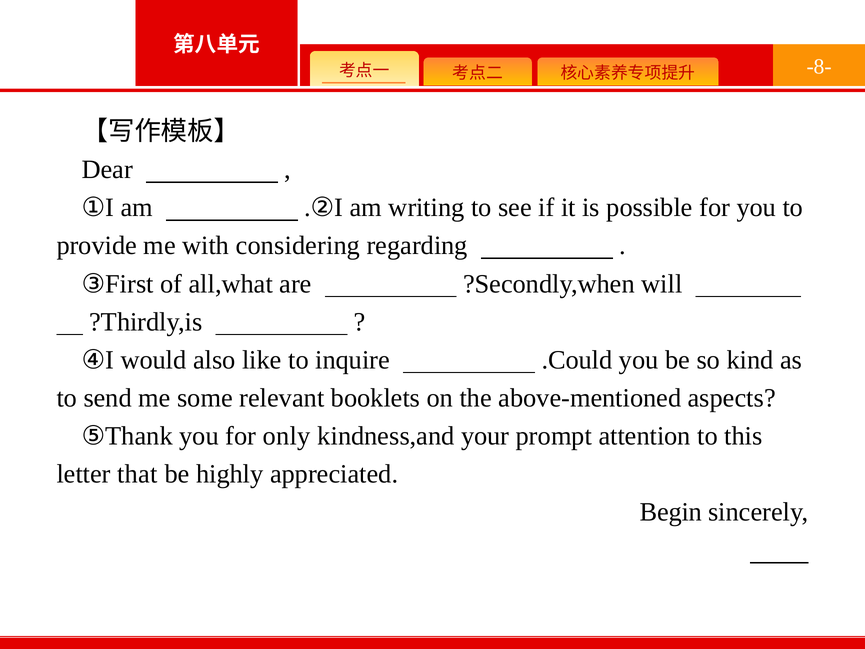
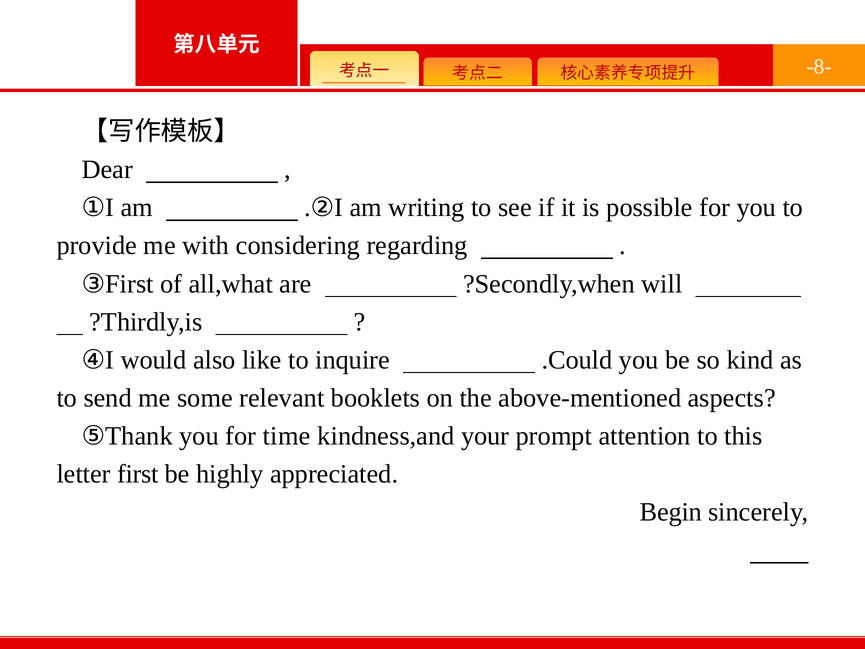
only: only -> time (287, 436)
that: that -> first (138, 474)
